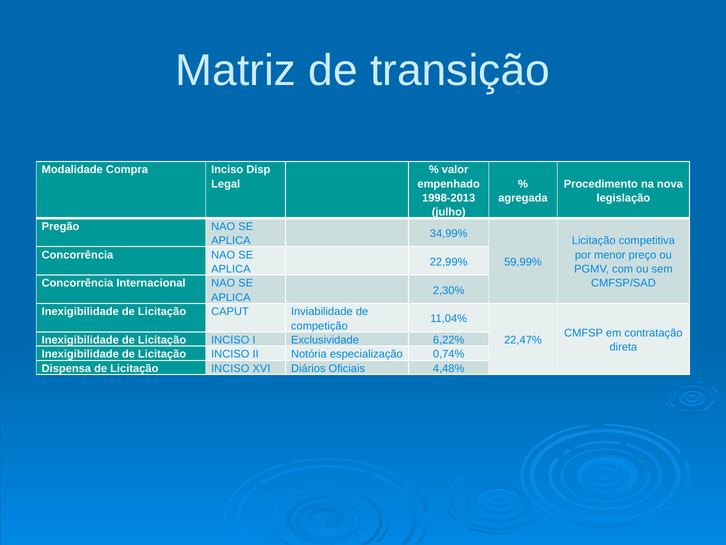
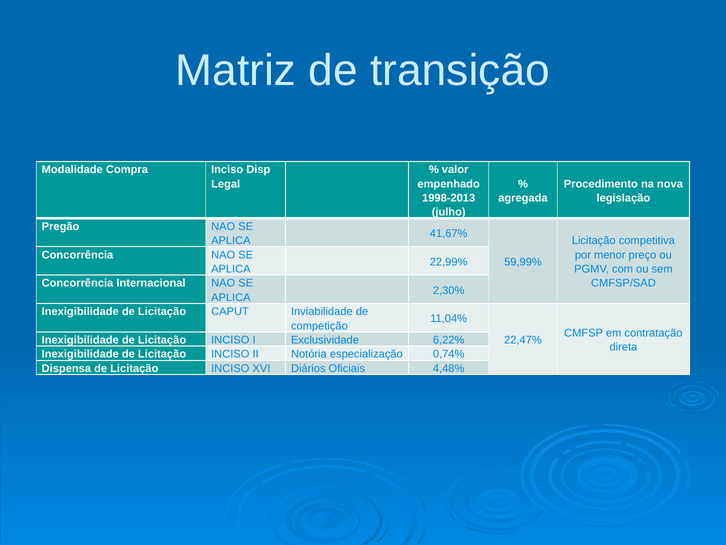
34,99%: 34,99% -> 41,67% (449, 233)
